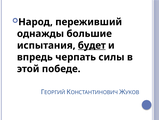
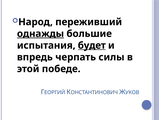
однажды underline: none -> present (40, 33)
